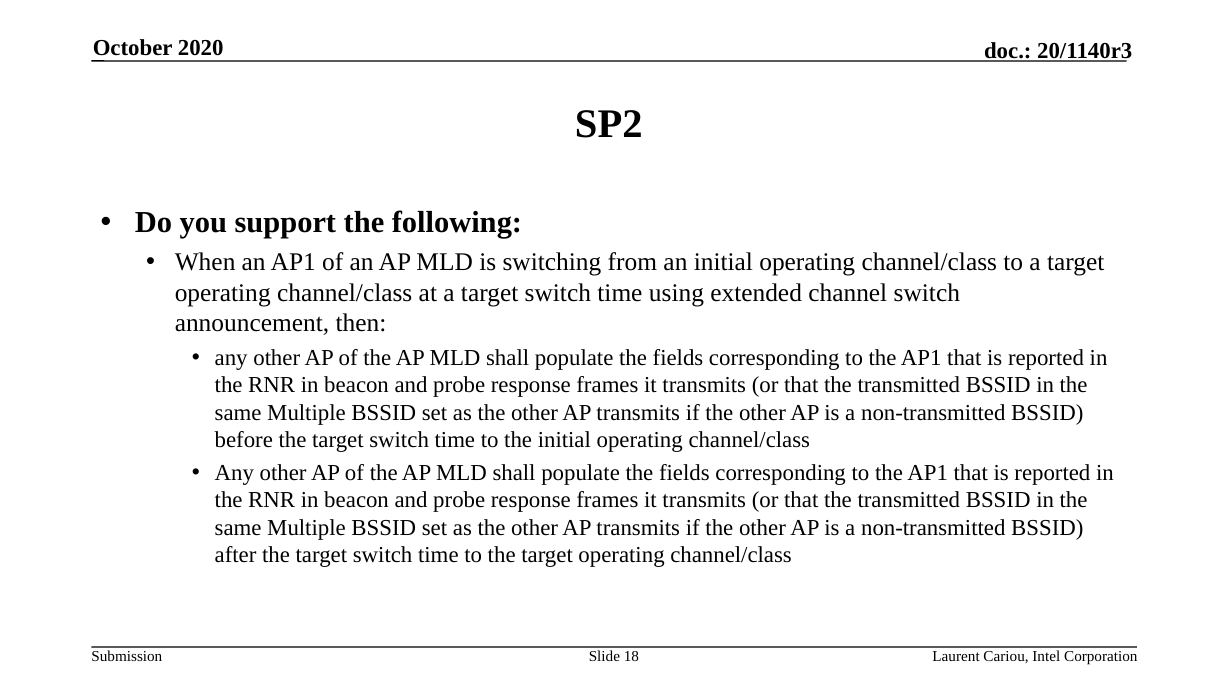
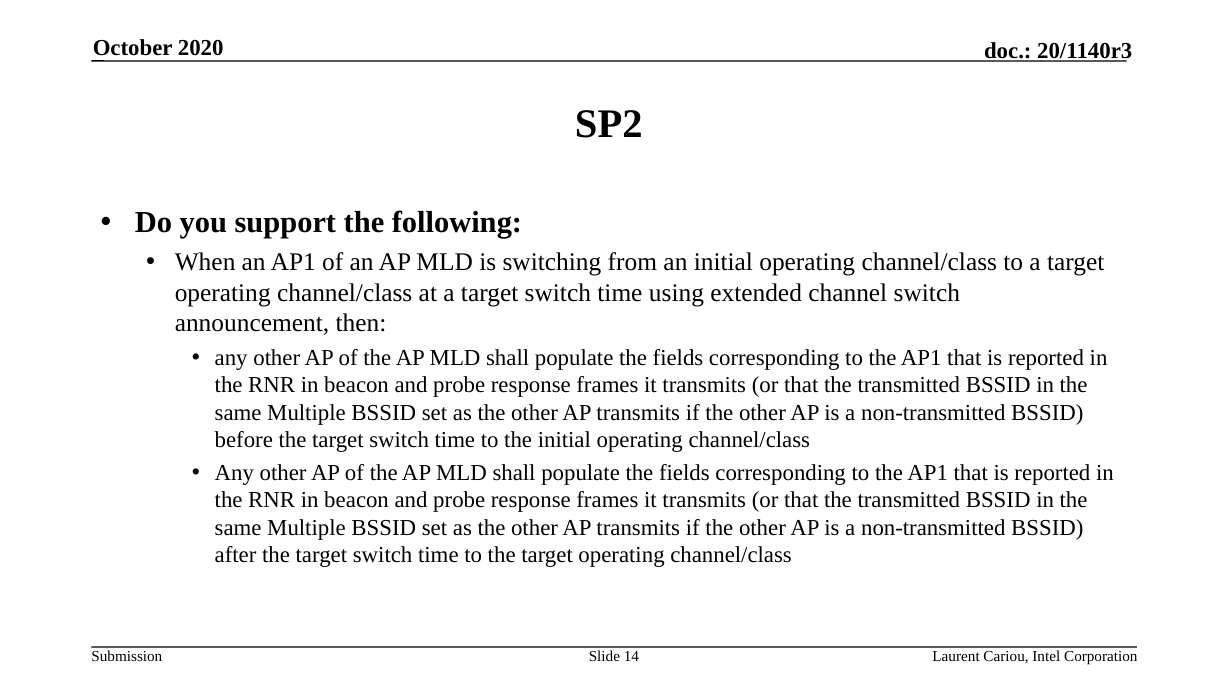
18: 18 -> 14 (631, 657)
